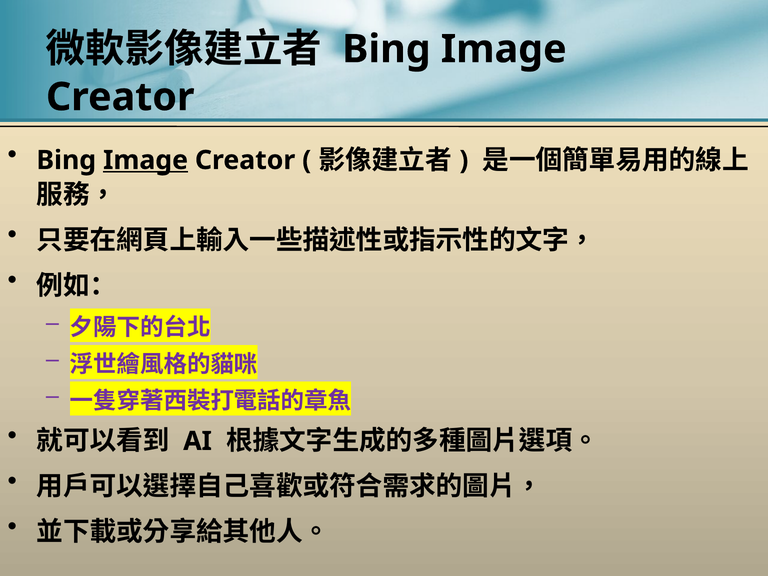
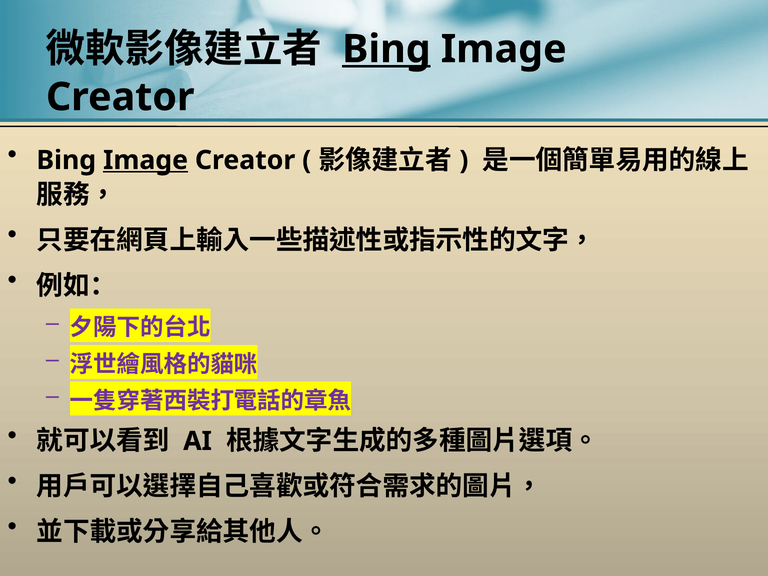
Bing underline: none -> present (386, 49)
